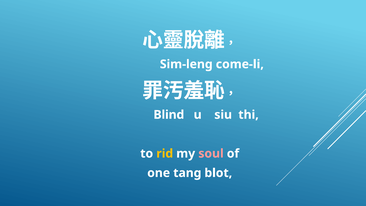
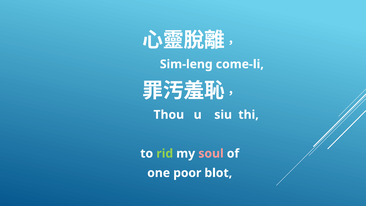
Blind: Blind -> Thou (169, 115)
rid colour: yellow -> light green (165, 153)
tang: tang -> poor (187, 173)
